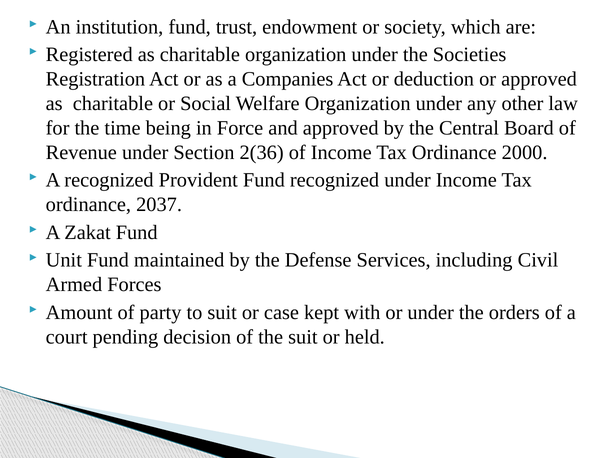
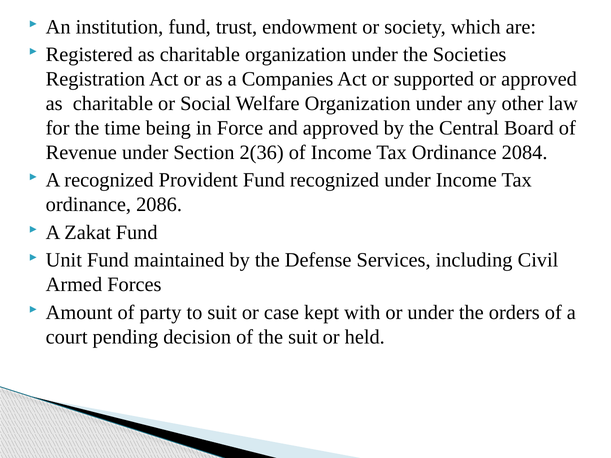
deduction: deduction -> supported (434, 79)
2000: 2000 -> 2084 (525, 152)
2037: 2037 -> 2086 (159, 205)
